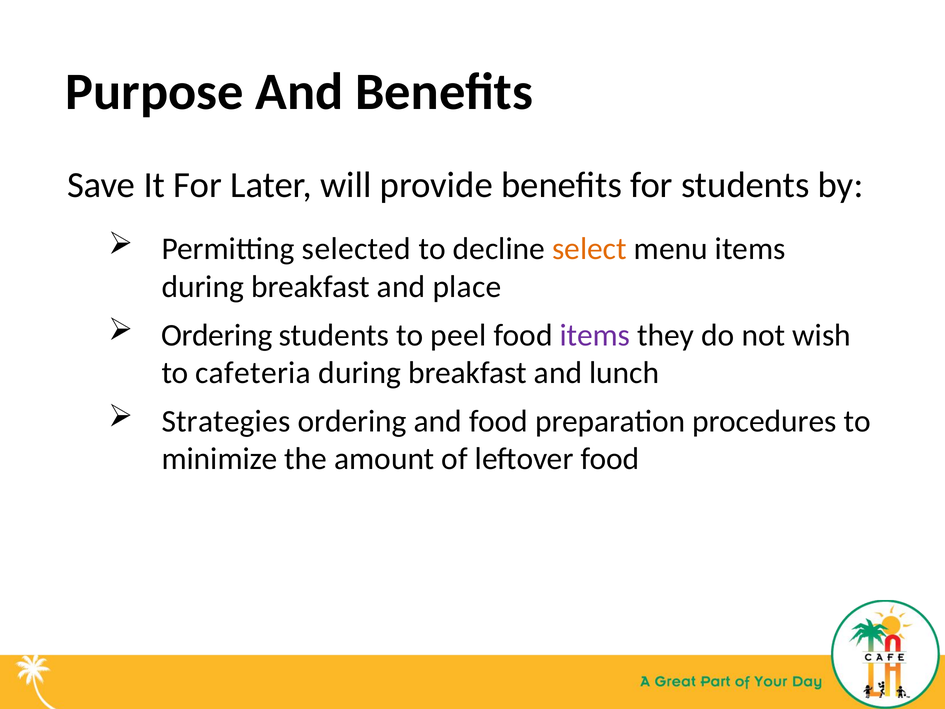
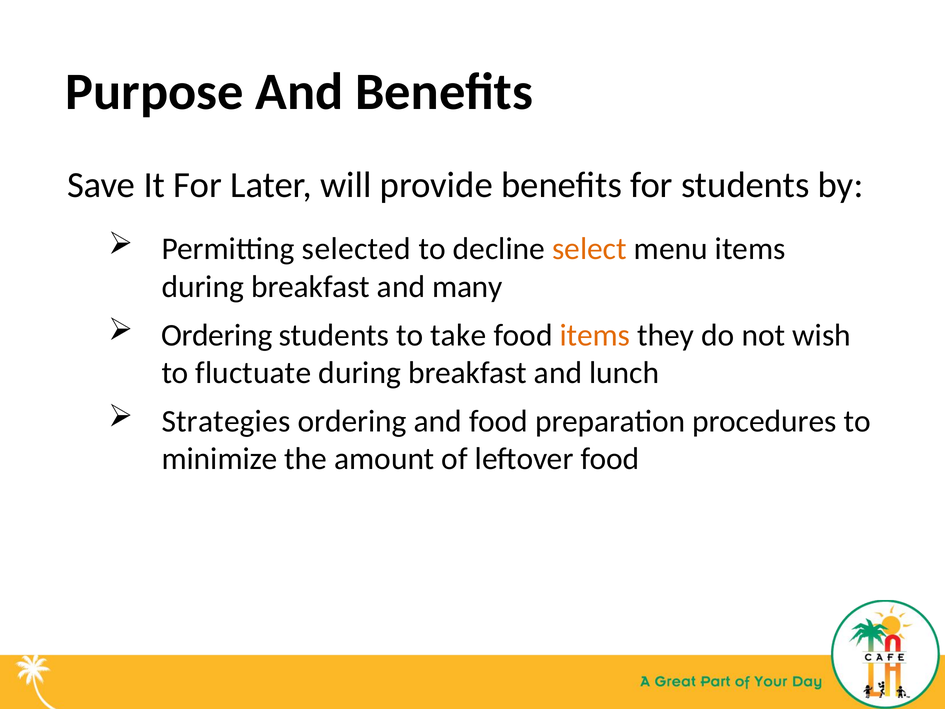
place: place -> many (467, 287)
peel: peel -> take (458, 335)
items colour: purple -> orange (595, 335)
cafeteria: cafeteria -> fluctuate (253, 373)
